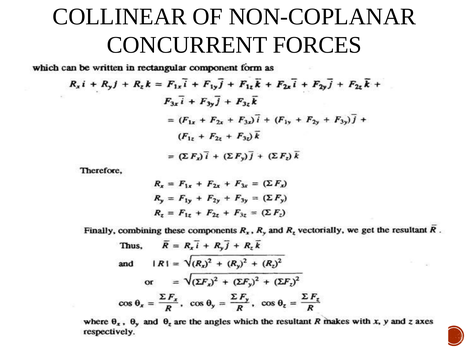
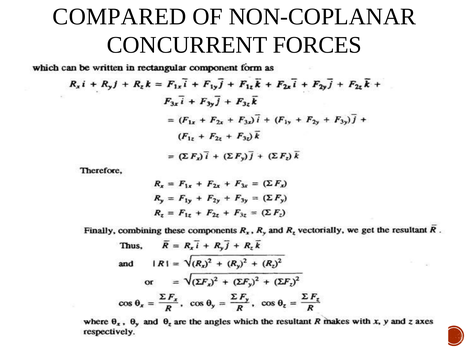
COLLINEAR: COLLINEAR -> COMPARED (120, 16)
